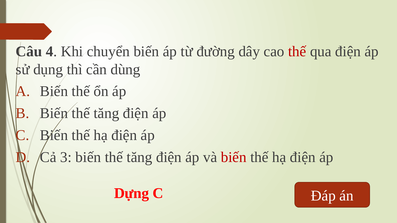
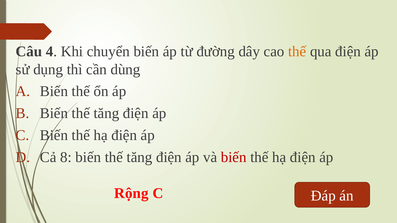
thế colour: red -> orange (297, 52)
3: 3 -> 8 (66, 157)
Dựng: Dựng -> Rộng (131, 194)
